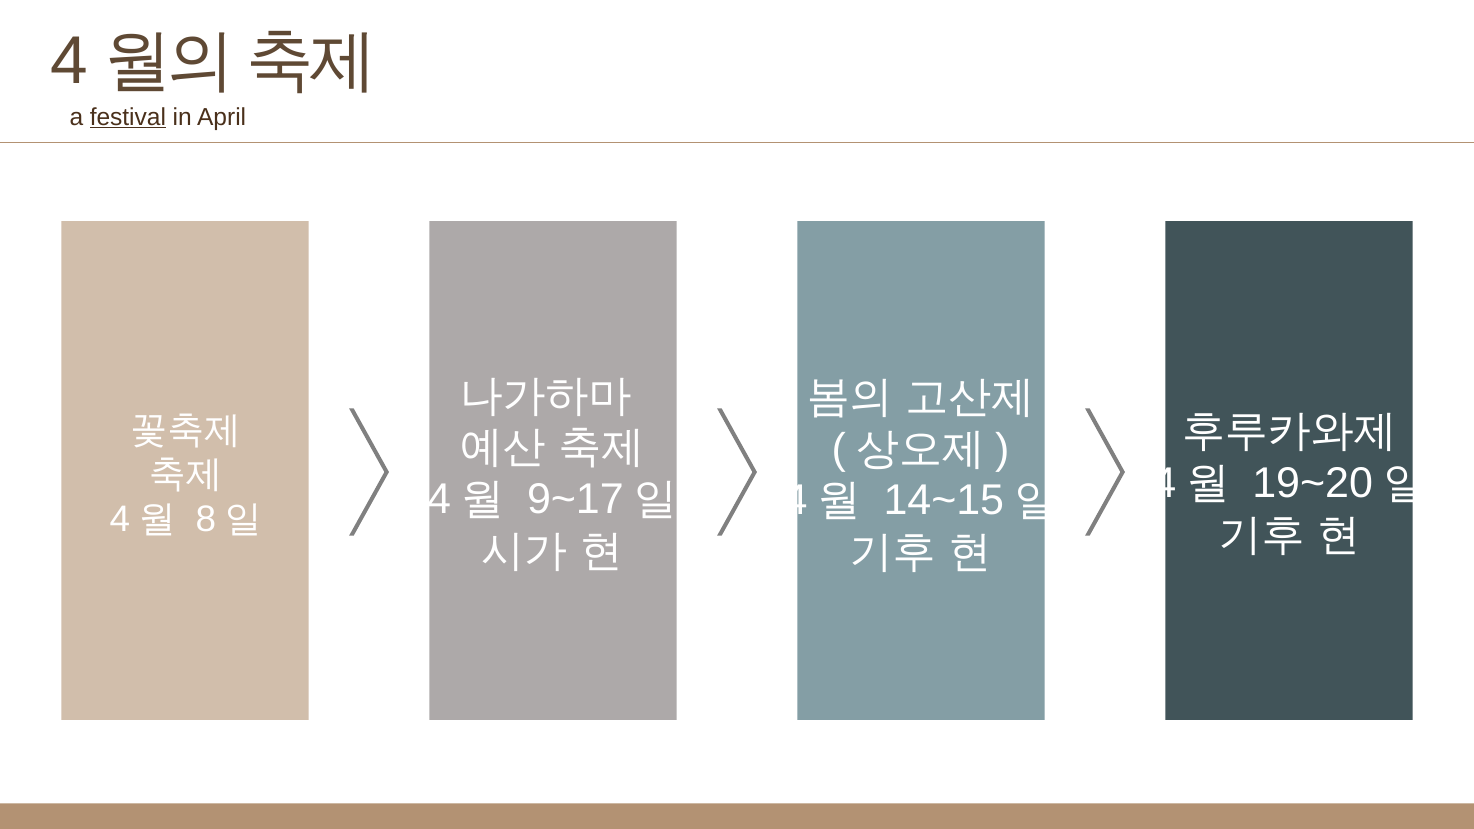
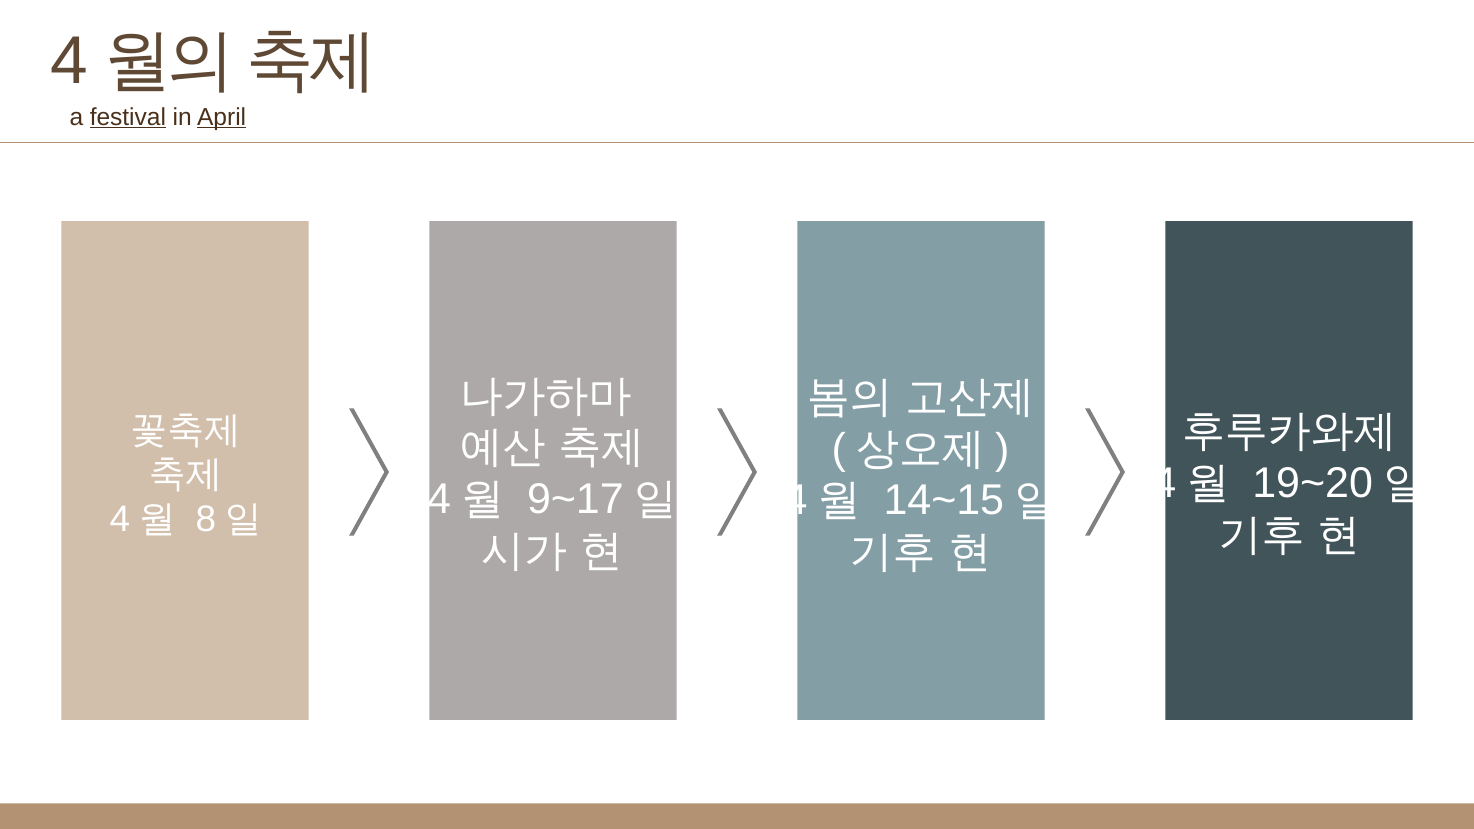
April underline: none -> present (222, 117)
